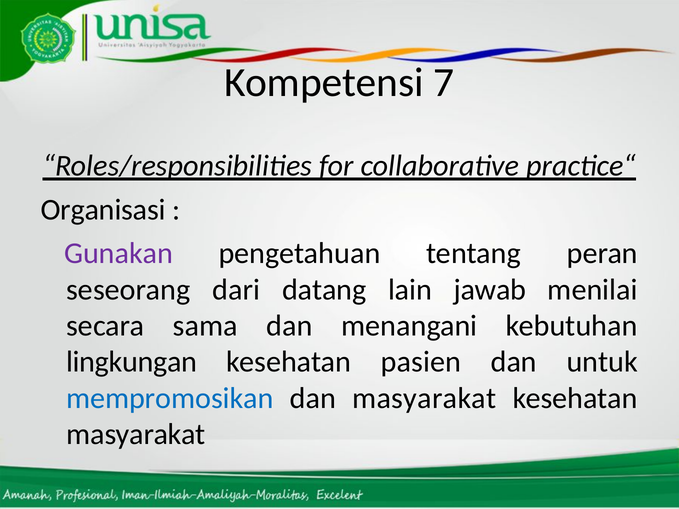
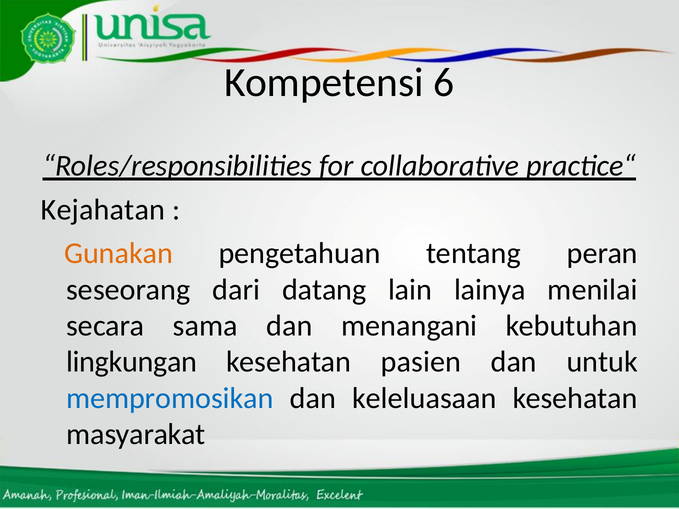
7: 7 -> 6 (444, 83)
Organisasi: Organisasi -> Kejahatan (103, 210)
Gunakan colour: purple -> orange (118, 253)
jawab: jawab -> lainya (490, 290)
dan masyarakat: masyarakat -> keleluasaan (424, 398)
